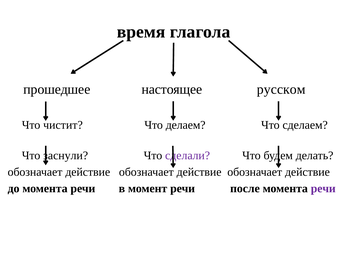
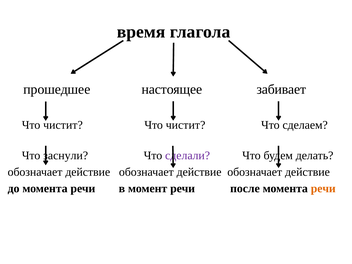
русском: русском -> забивает (281, 89)
делаем: делаем -> чистит (186, 125)
речи colour: purple -> orange (323, 189)
